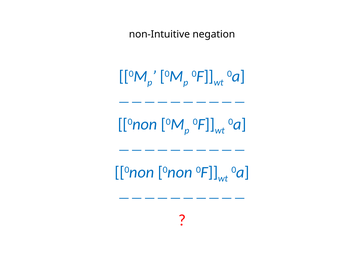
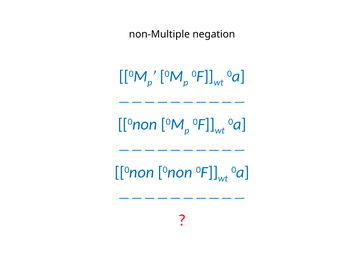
non-Intuitive: non-Intuitive -> non-Multiple (159, 34)
